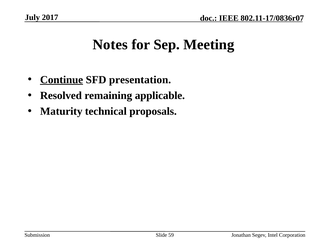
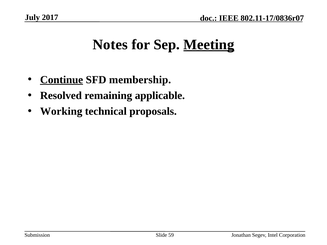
Meeting underline: none -> present (209, 45)
presentation: presentation -> membership (140, 80)
Maturity: Maturity -> Working (61, 111)
